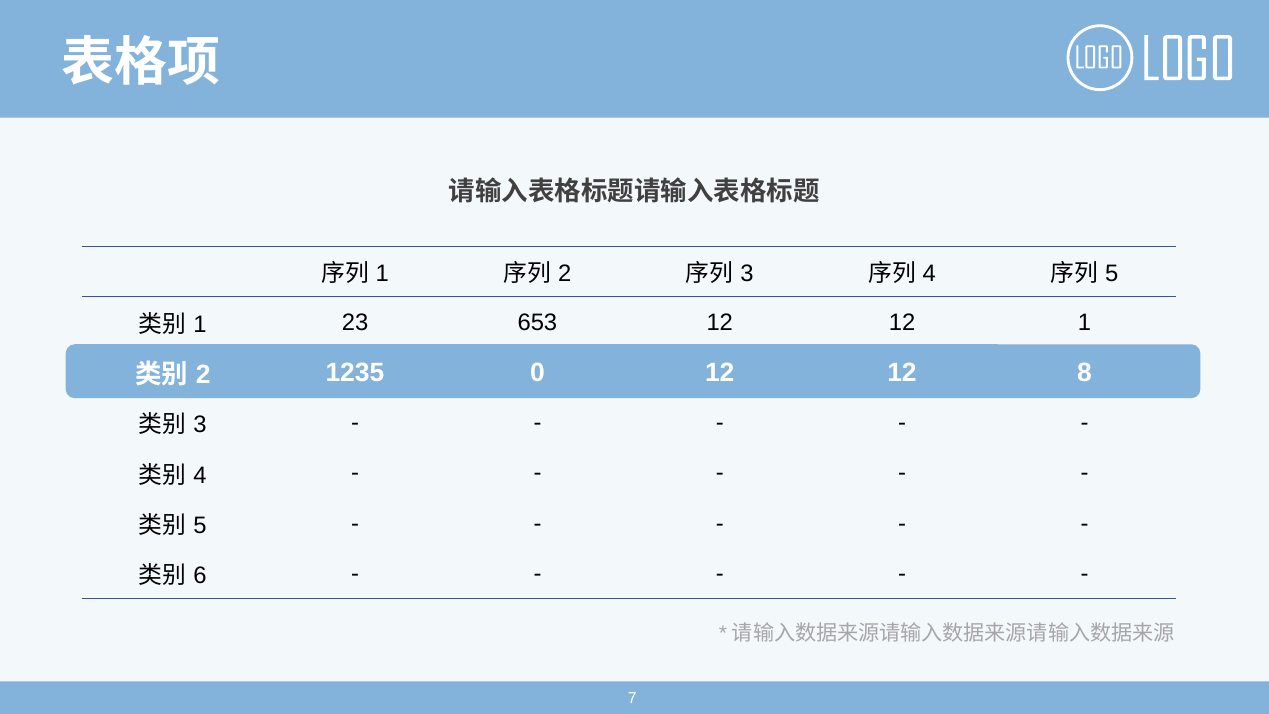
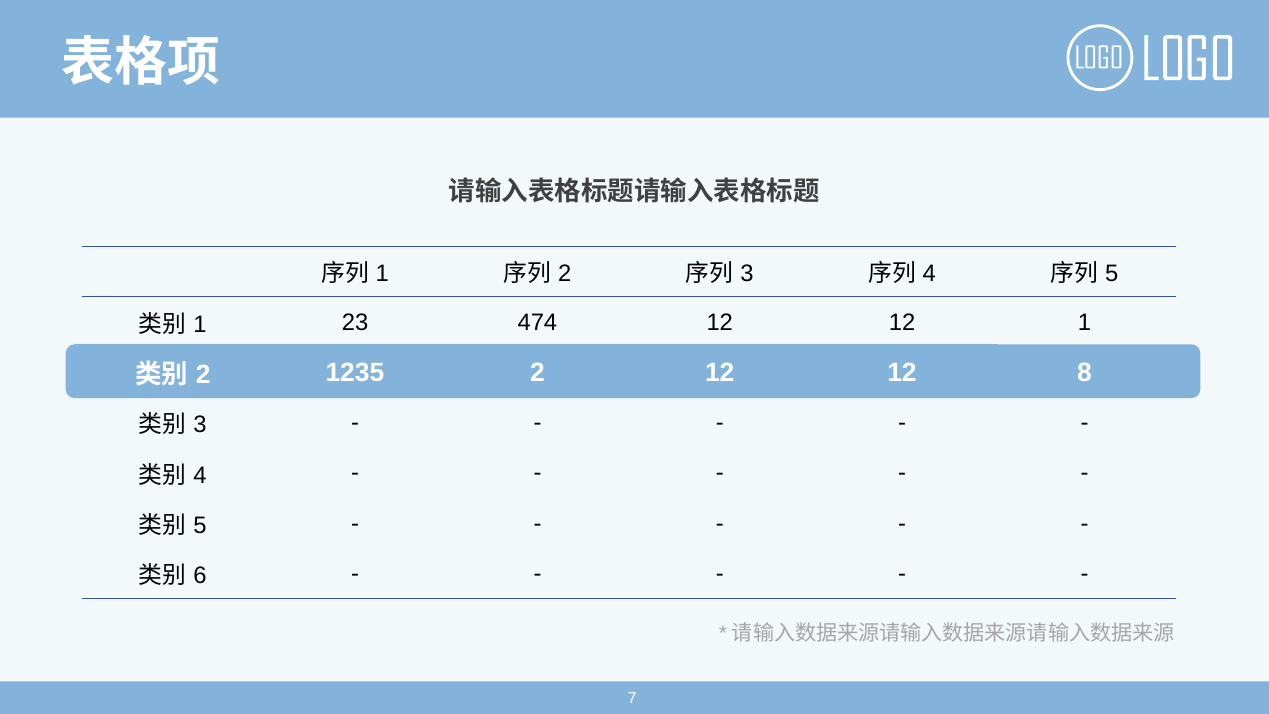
653: 653 -> 474 (537, 322)
1235 0: 0 -> 2 (537, 372)
